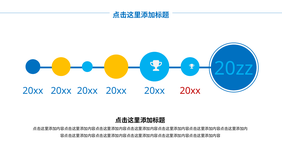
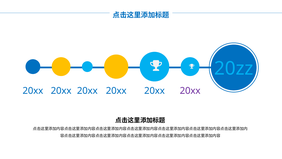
20xx colour: red -> purple (190, 91)
